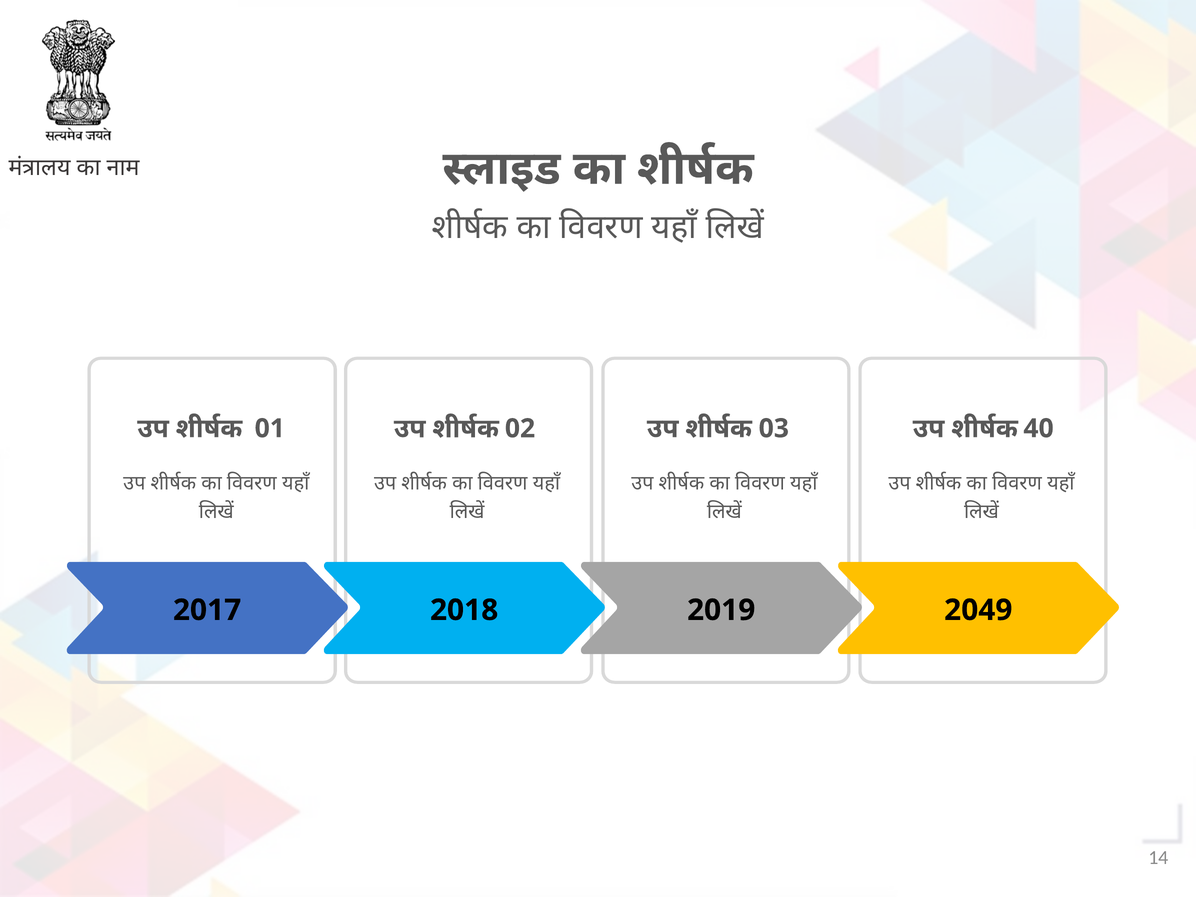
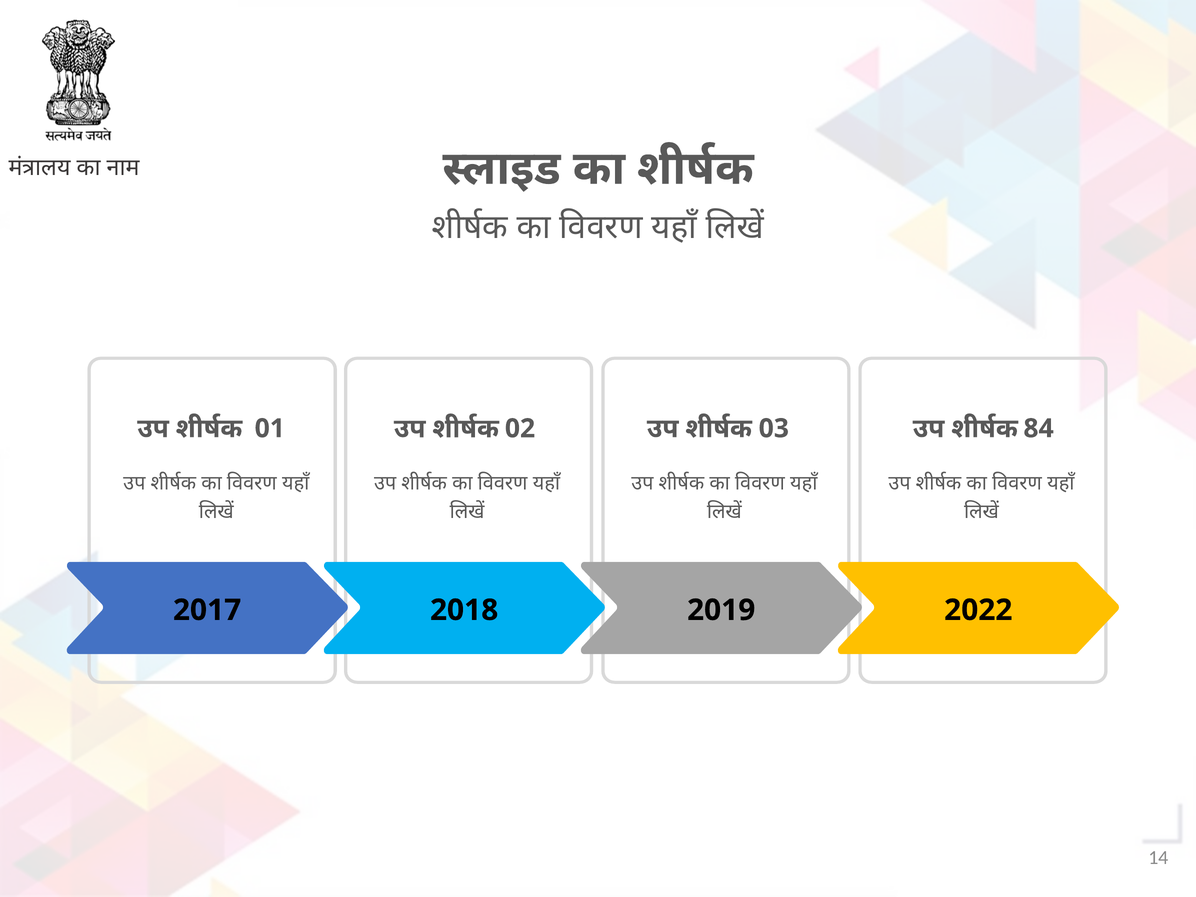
40: 40 -> 84 (1039, 428)
2049: 2049 -> 2022 (978, 610)
